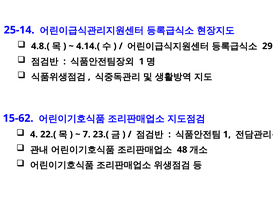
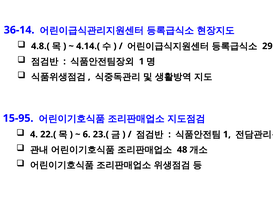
25-14: 25-14 -> 36-14 (19, 30)
15-62: 15-62 -> 15-95 (18, 118)
7: 7 -> 6 (87, 134)
